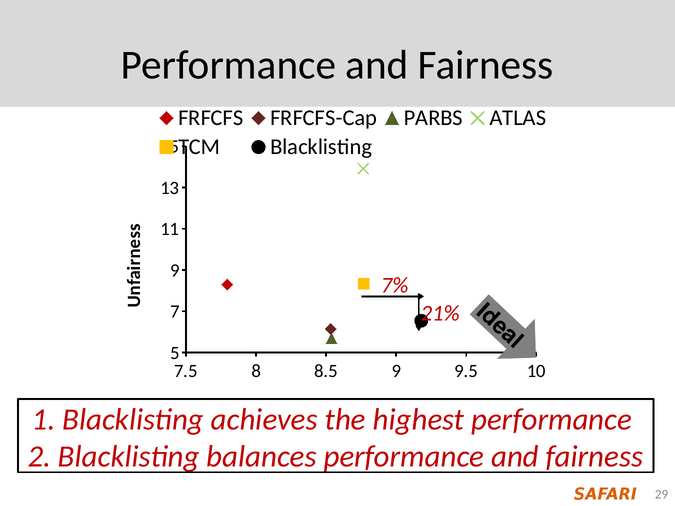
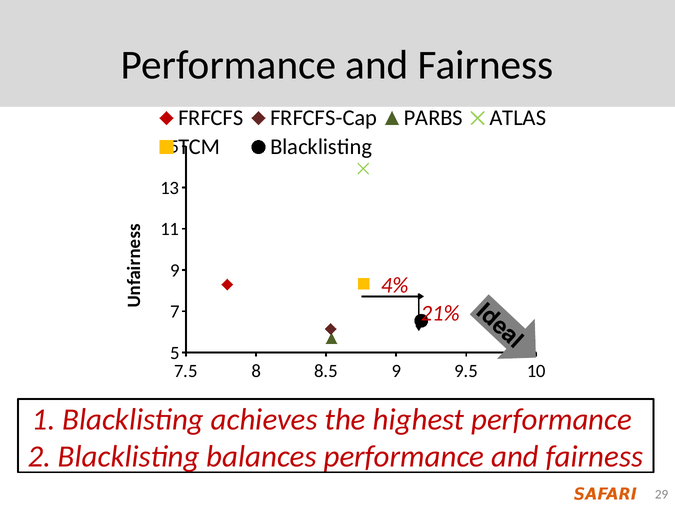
7%: 7% -> 4% (395, 285)
